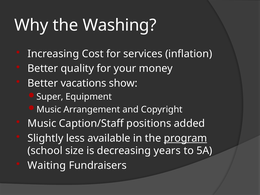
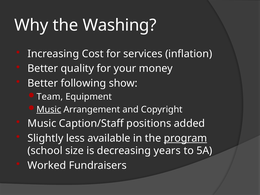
vacations: vacations -> following (83, 83)
Super: Super -> Team (50, 97)
Music underline: none -> present (49, 109)
Waiting: Waiting -> Worked (47, 165)
